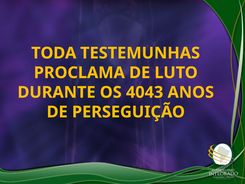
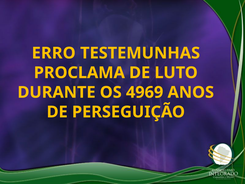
TODA: TODA -> ERRO (54, 53)
4043: 4043 -> 4969 (145, 92)
